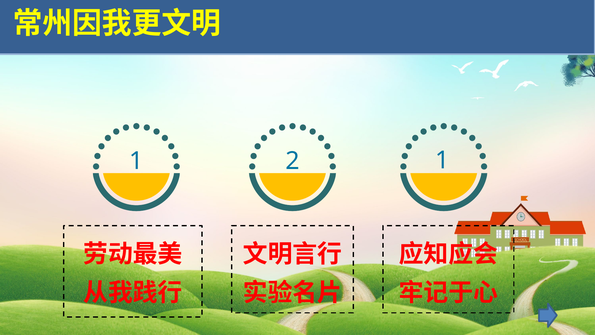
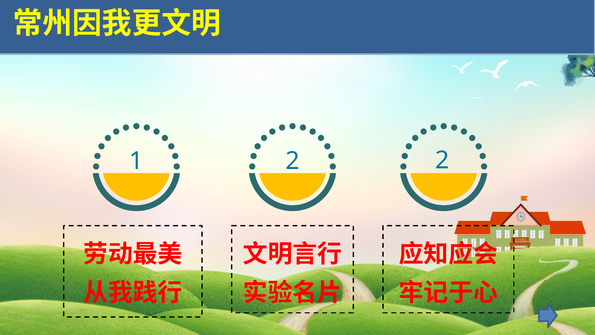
1 1: 1 -> 2 (442, 160)
